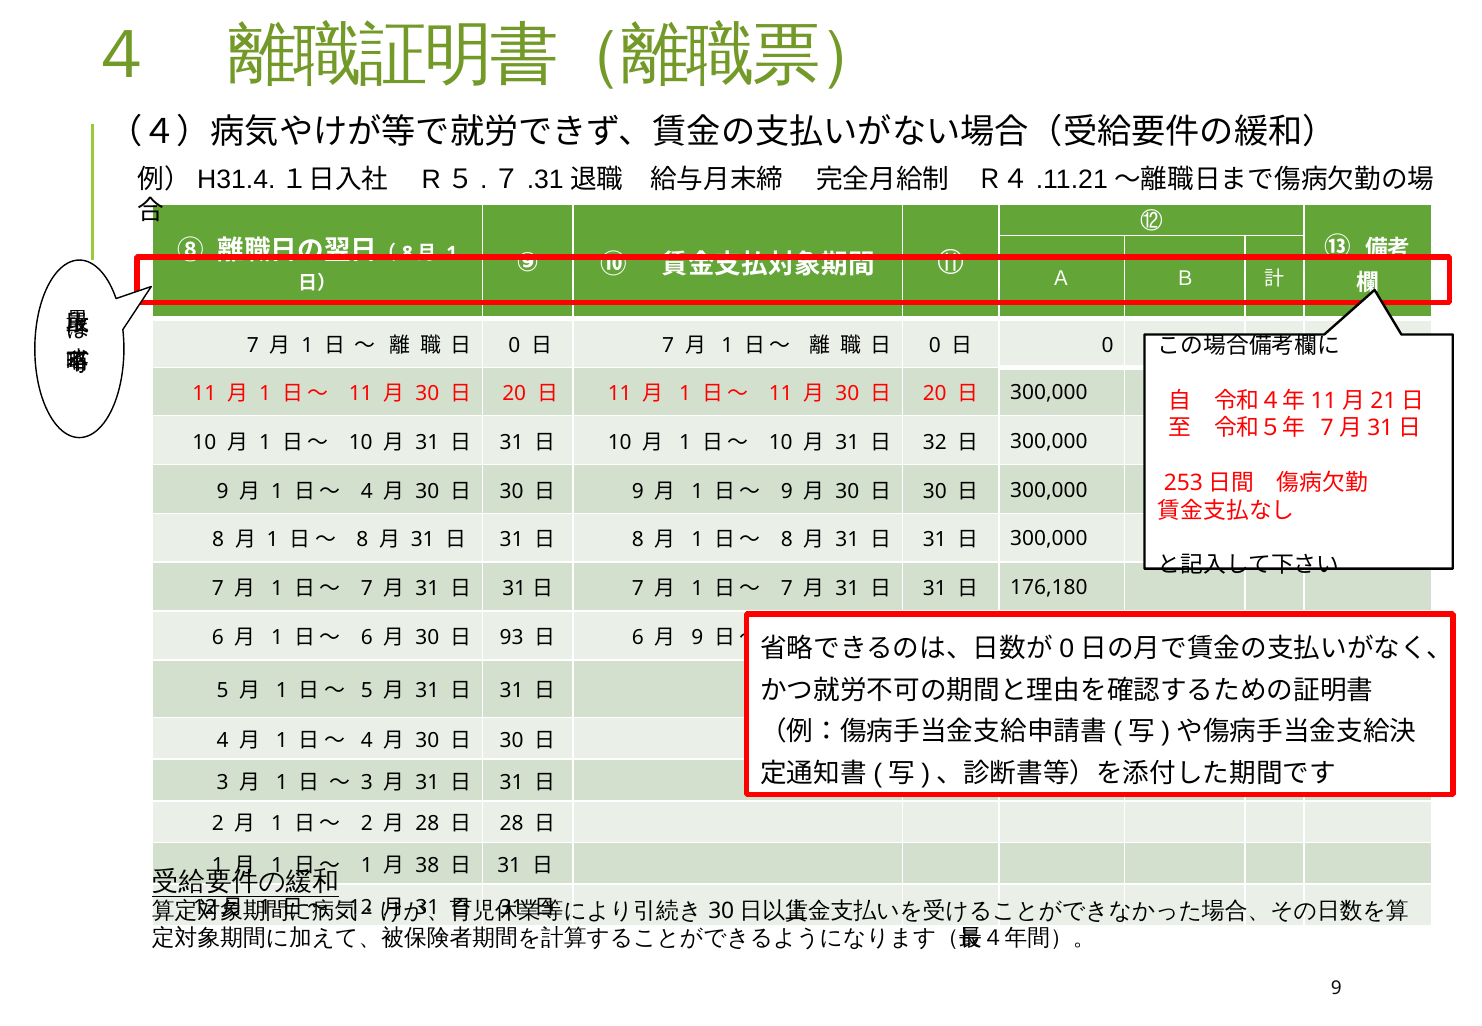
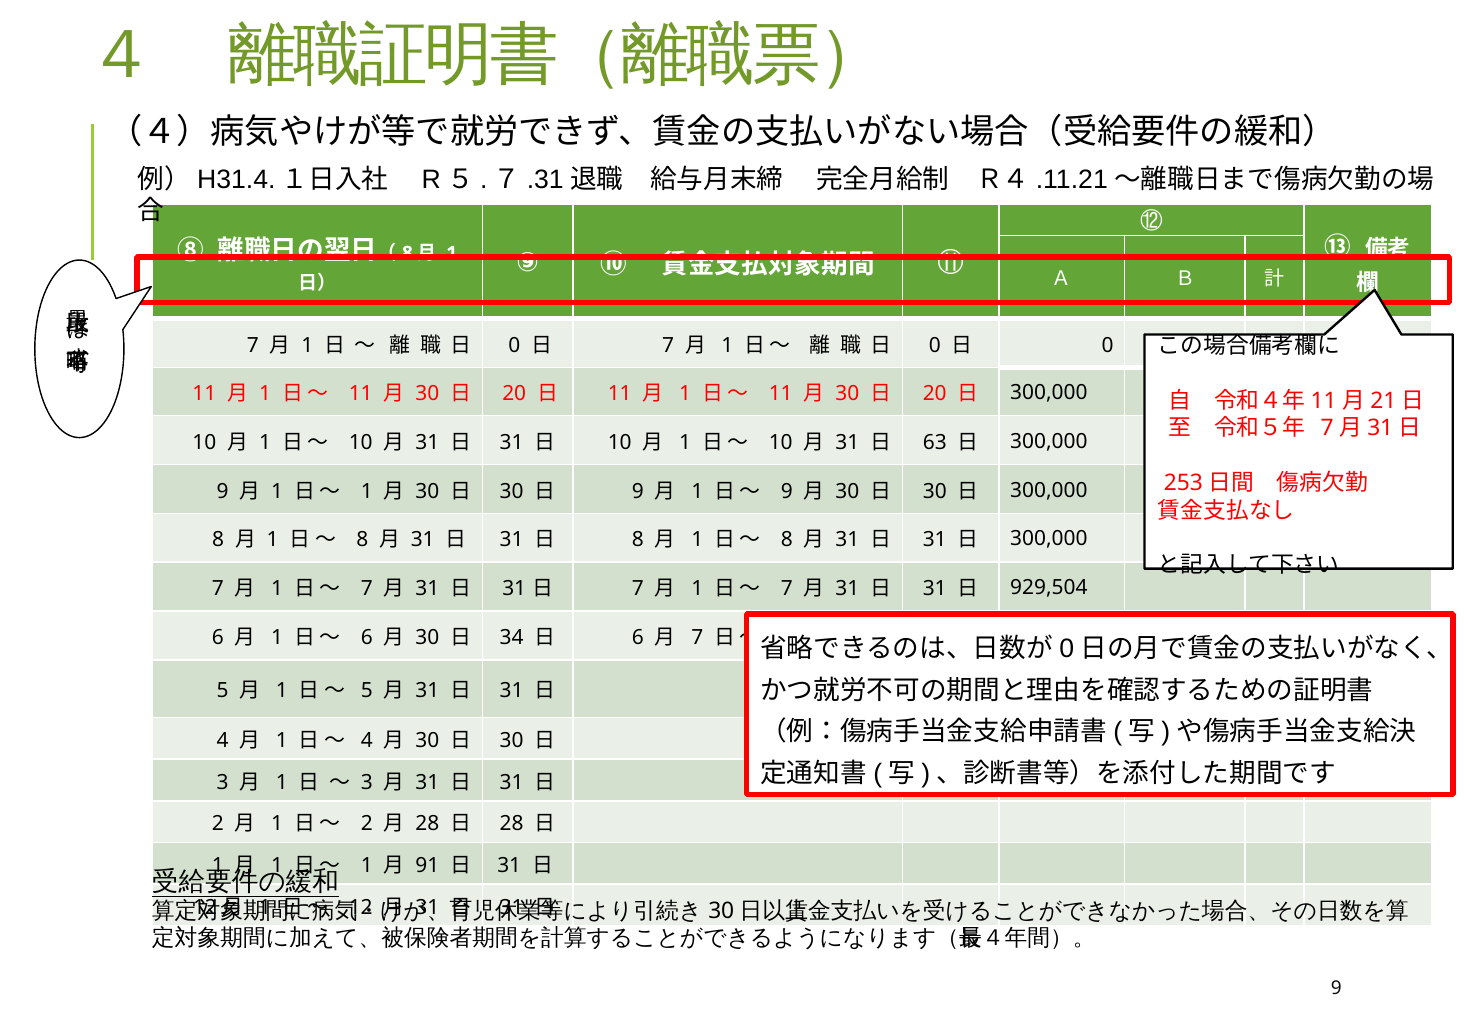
32: 32 -> 63 (935, 442)
4: 4 -> 1 (367, 491)
176,180: 176,180 -> 929,504 (1049, 588)
93: 93 -> 34 (512, 638)
9: 9 -> 7 (697, 638)
38: 38 -> 91 (427, 866)
